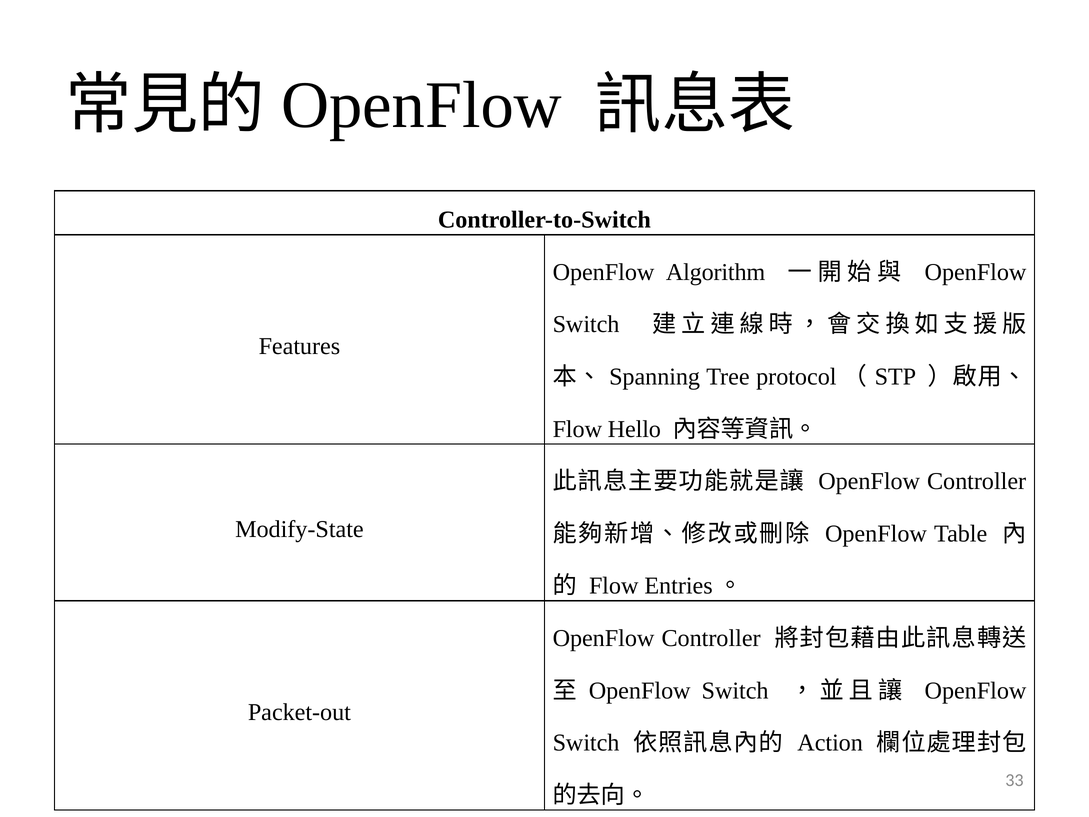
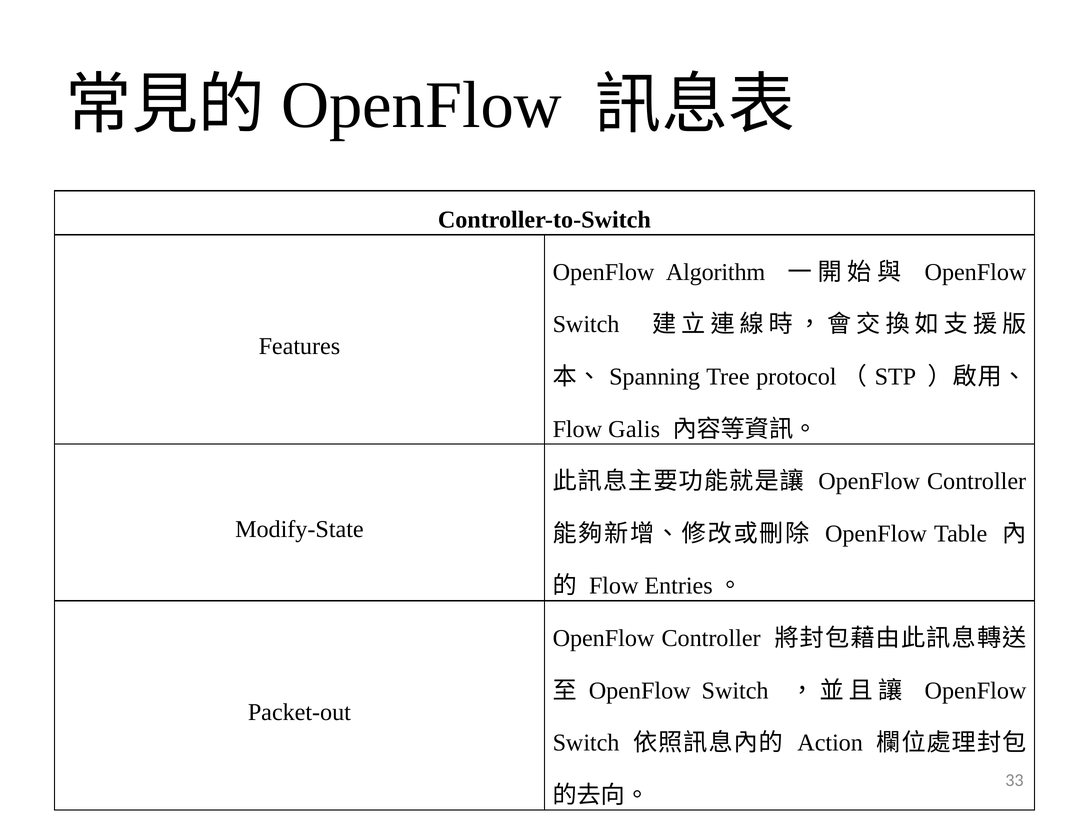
Hello: Hello -> Galis (634, 429)
